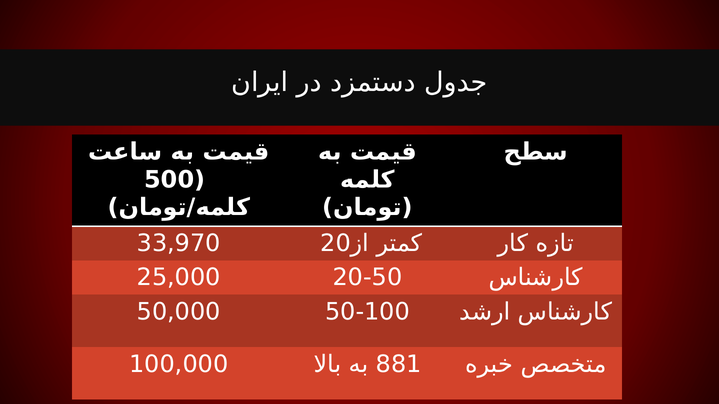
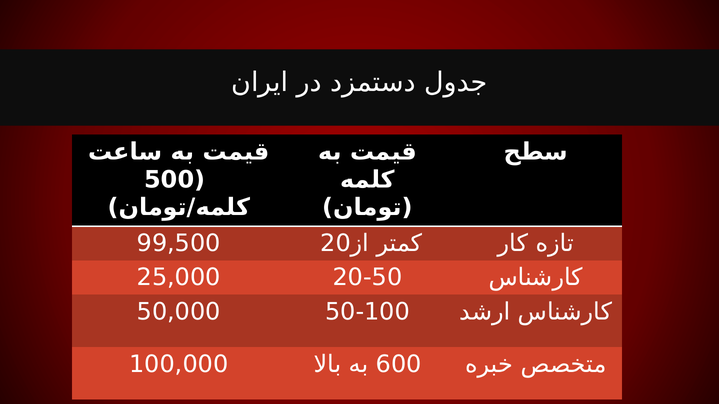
33,970: 33,970 -> 99,500 (179, 244)
881: 881 -> 600 (399, 365)
